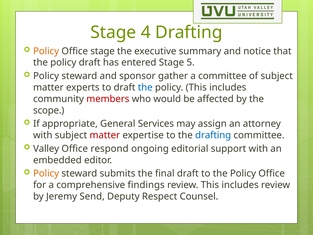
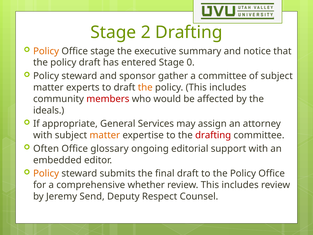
4: 4 -> 2 (146, 32)
5: 5 -> 0 (191, 63)
the colour: blue -> orange (145, 87)
scope: scope -> ideals (49, 110)
matter colour: red -> orange (105, 135)
drafting colour: blue -> red (213, 135)
Valley: Valley -> Often (46, 149)
respond: respond -> glossary (110, 149)
findings: findings -> whether (146, 185)
